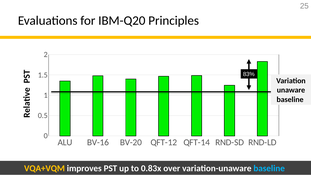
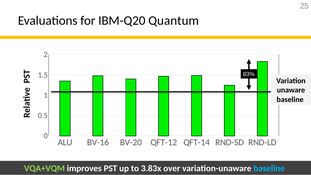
Principles: Principles -> Quantum (174, 20)
VQA+VQM colour: yellow -> light green (44, 168)
0.83x: 0.83x -> 3.83x (151, 168)
